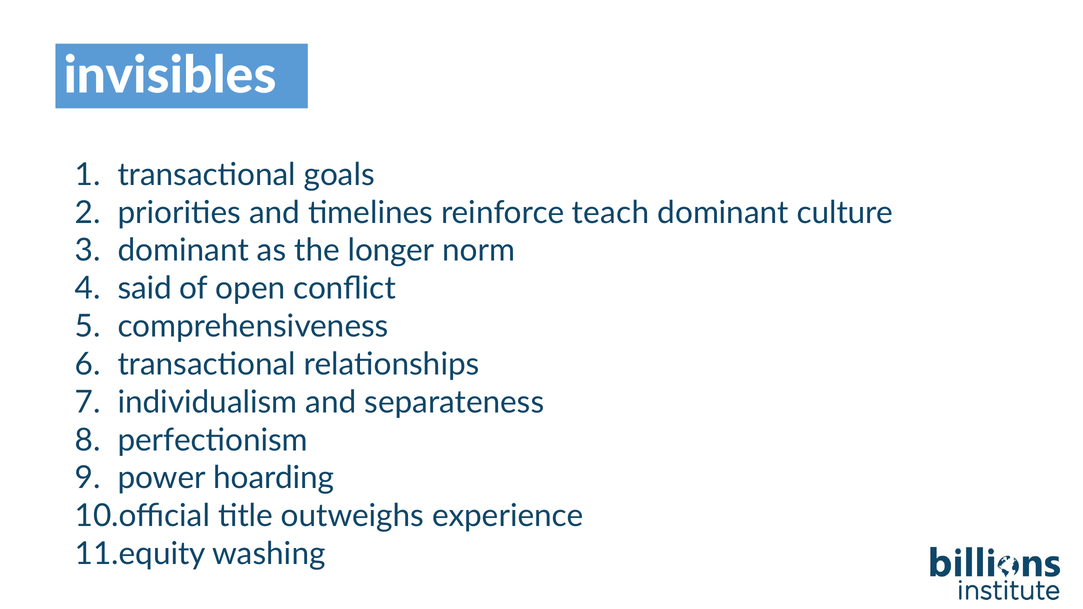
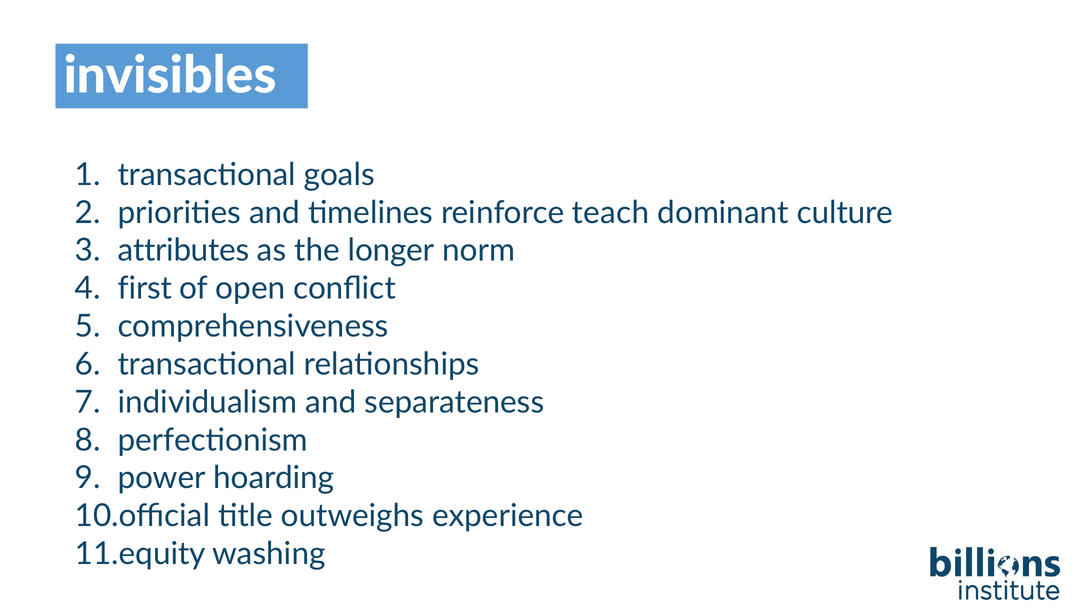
dominant: dominant -> attributes (184, 251)
said: said -> first (145, 289)
